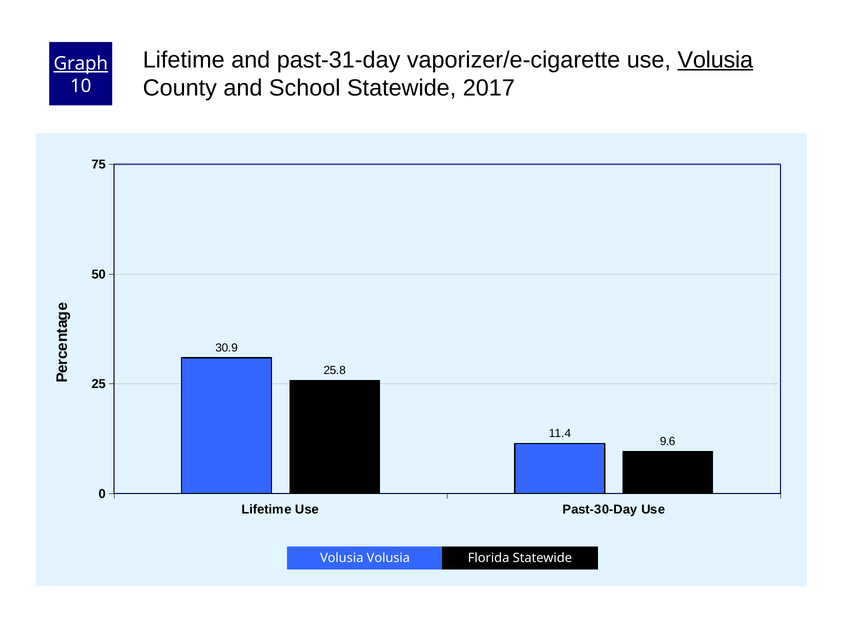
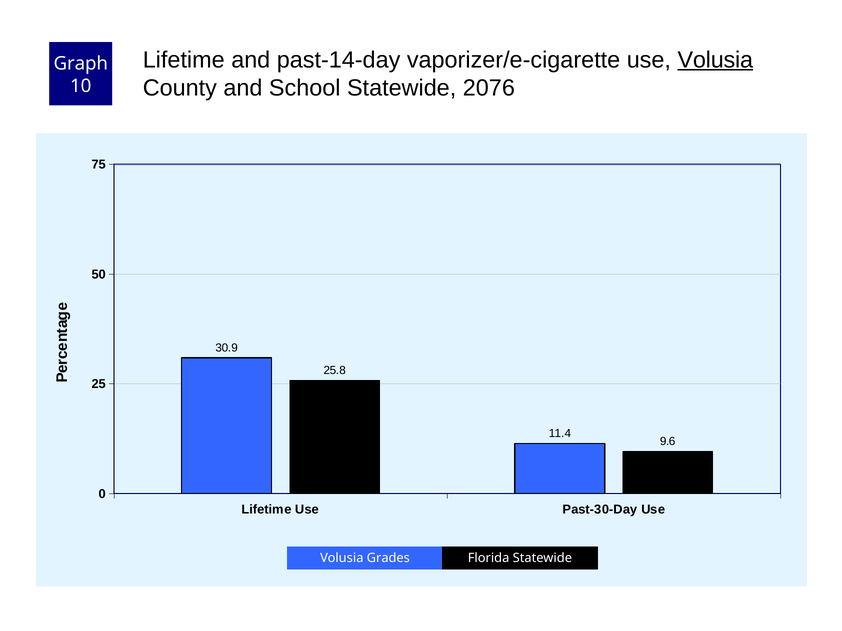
past-31-day: past-31-day -> past-14-day (339, 60)
Graph underline: present -> none (81, 64)
2017: 2017 -> 2076 (489, 88)
Volusia Volusia: Volusia -> Grades (388, 558)
